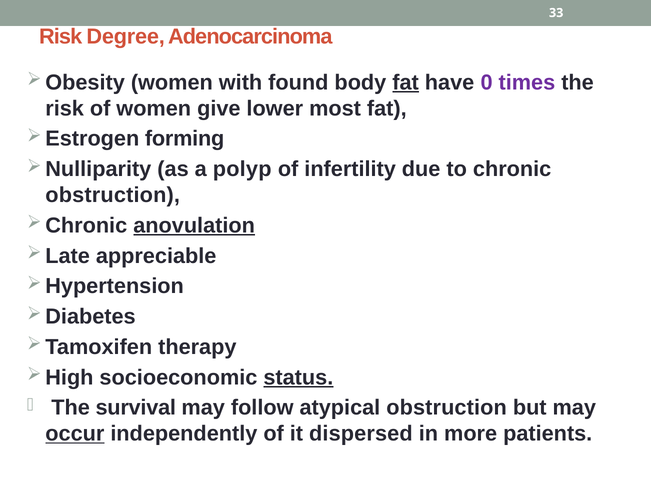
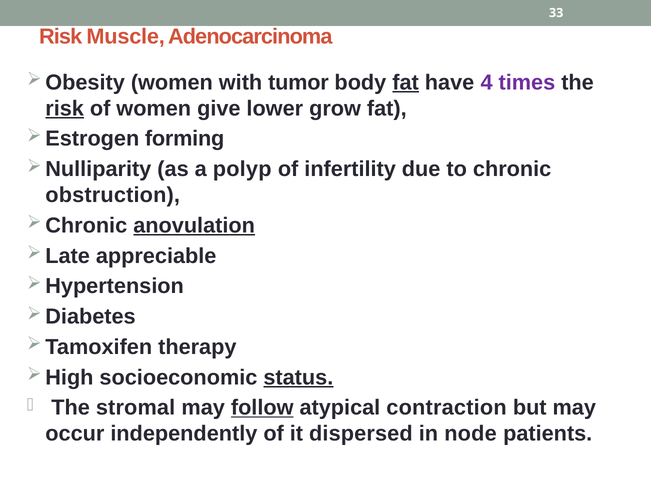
Degree: Degree -> Muscle (126, 36)
found: found -> tumor (298, 82)
0: 0 -> 4 (487, 82)
risk underline: none -> present (65, 109)
most: most -> grow (335, 109)
survival: survival -> stromal (136, 408)
follow underline: none -> present (262, 408)
atypical obstruction: obstruction -> contraction (446, 408)
occur underline: present -> none (75, 434)
more: more -> node (470, 434)
